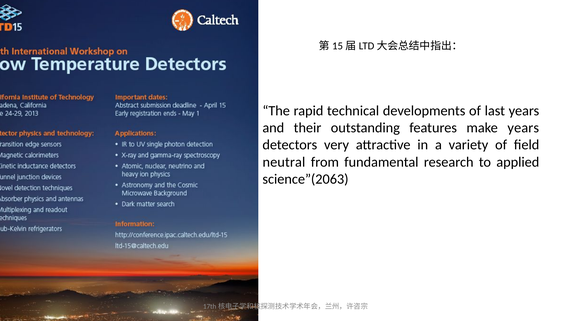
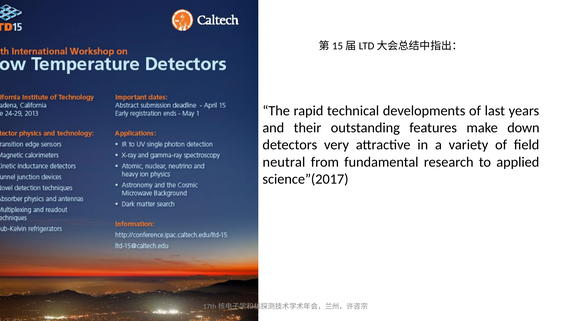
make years: years -> down (523, 128)
science”(2063: science”(2063 -> science”(2017 (305, 179)
